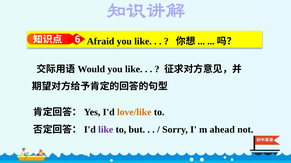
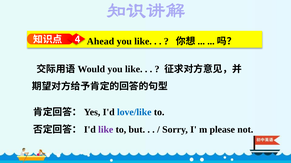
6: 6 -> 4 (78, 40)
Afraid: Afraid -> Ahead (101, 42)
love/like colour: orange -> blue (134, 113)
ahead: ahead -> please (222, 130)
